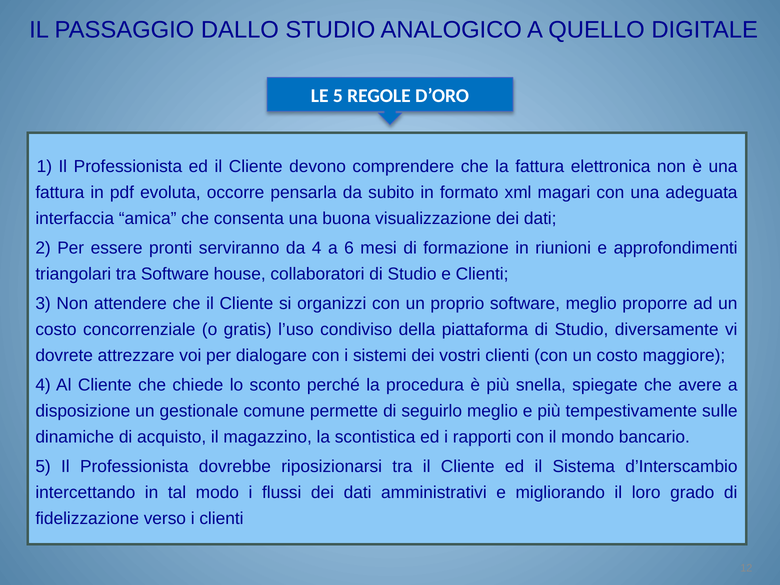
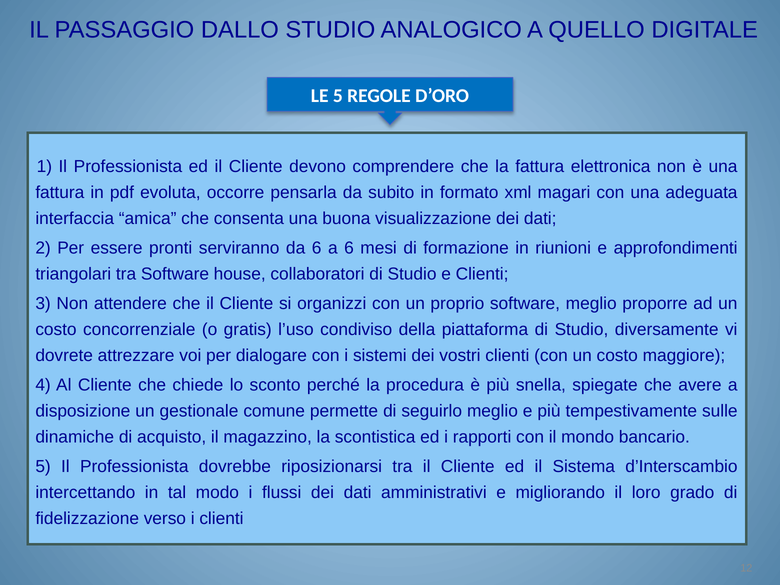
da 4: 4 -> 6 (317, 248)
